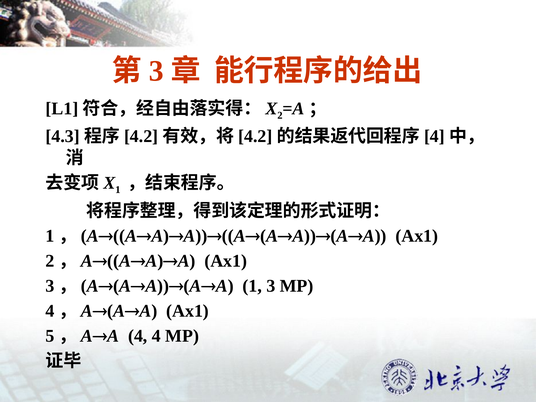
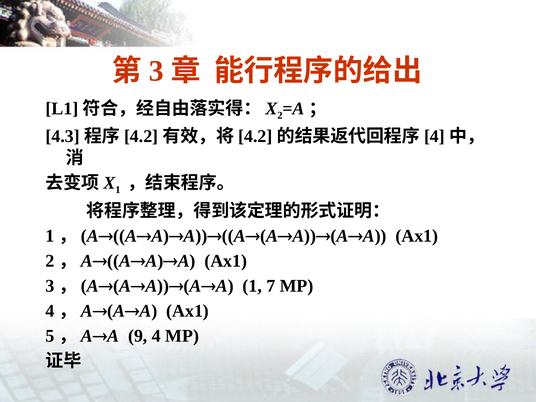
1 3: 3 -> 7 (271, 286)
4: 4 -> 9 (138, 336)
